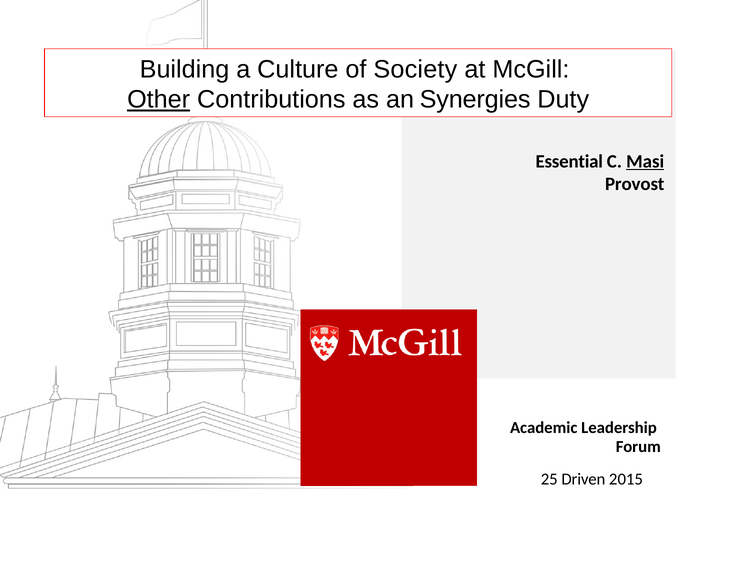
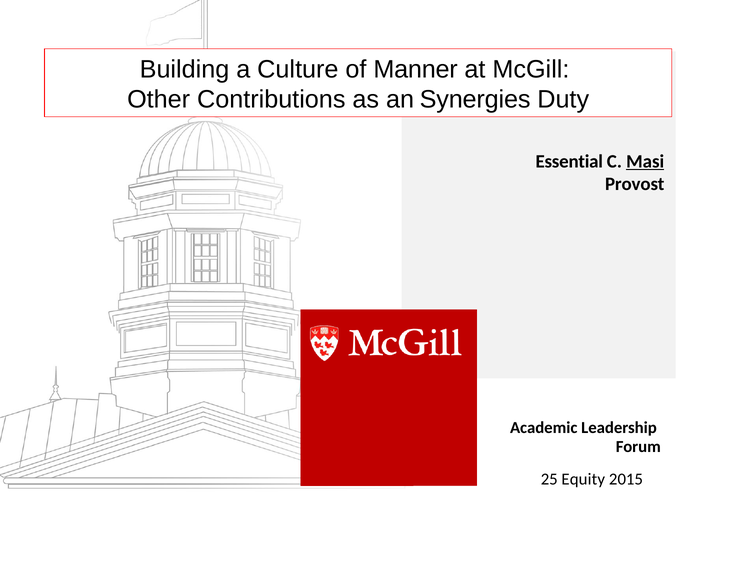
Society: Society -> Manner (416, 69)
Other underline: present -> none (159, 100)
Driven: Driven -> Equity (583, 479)
